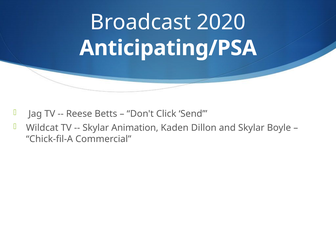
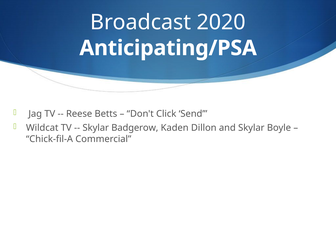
Animation: Animation -> Badgerow (135, 128)
